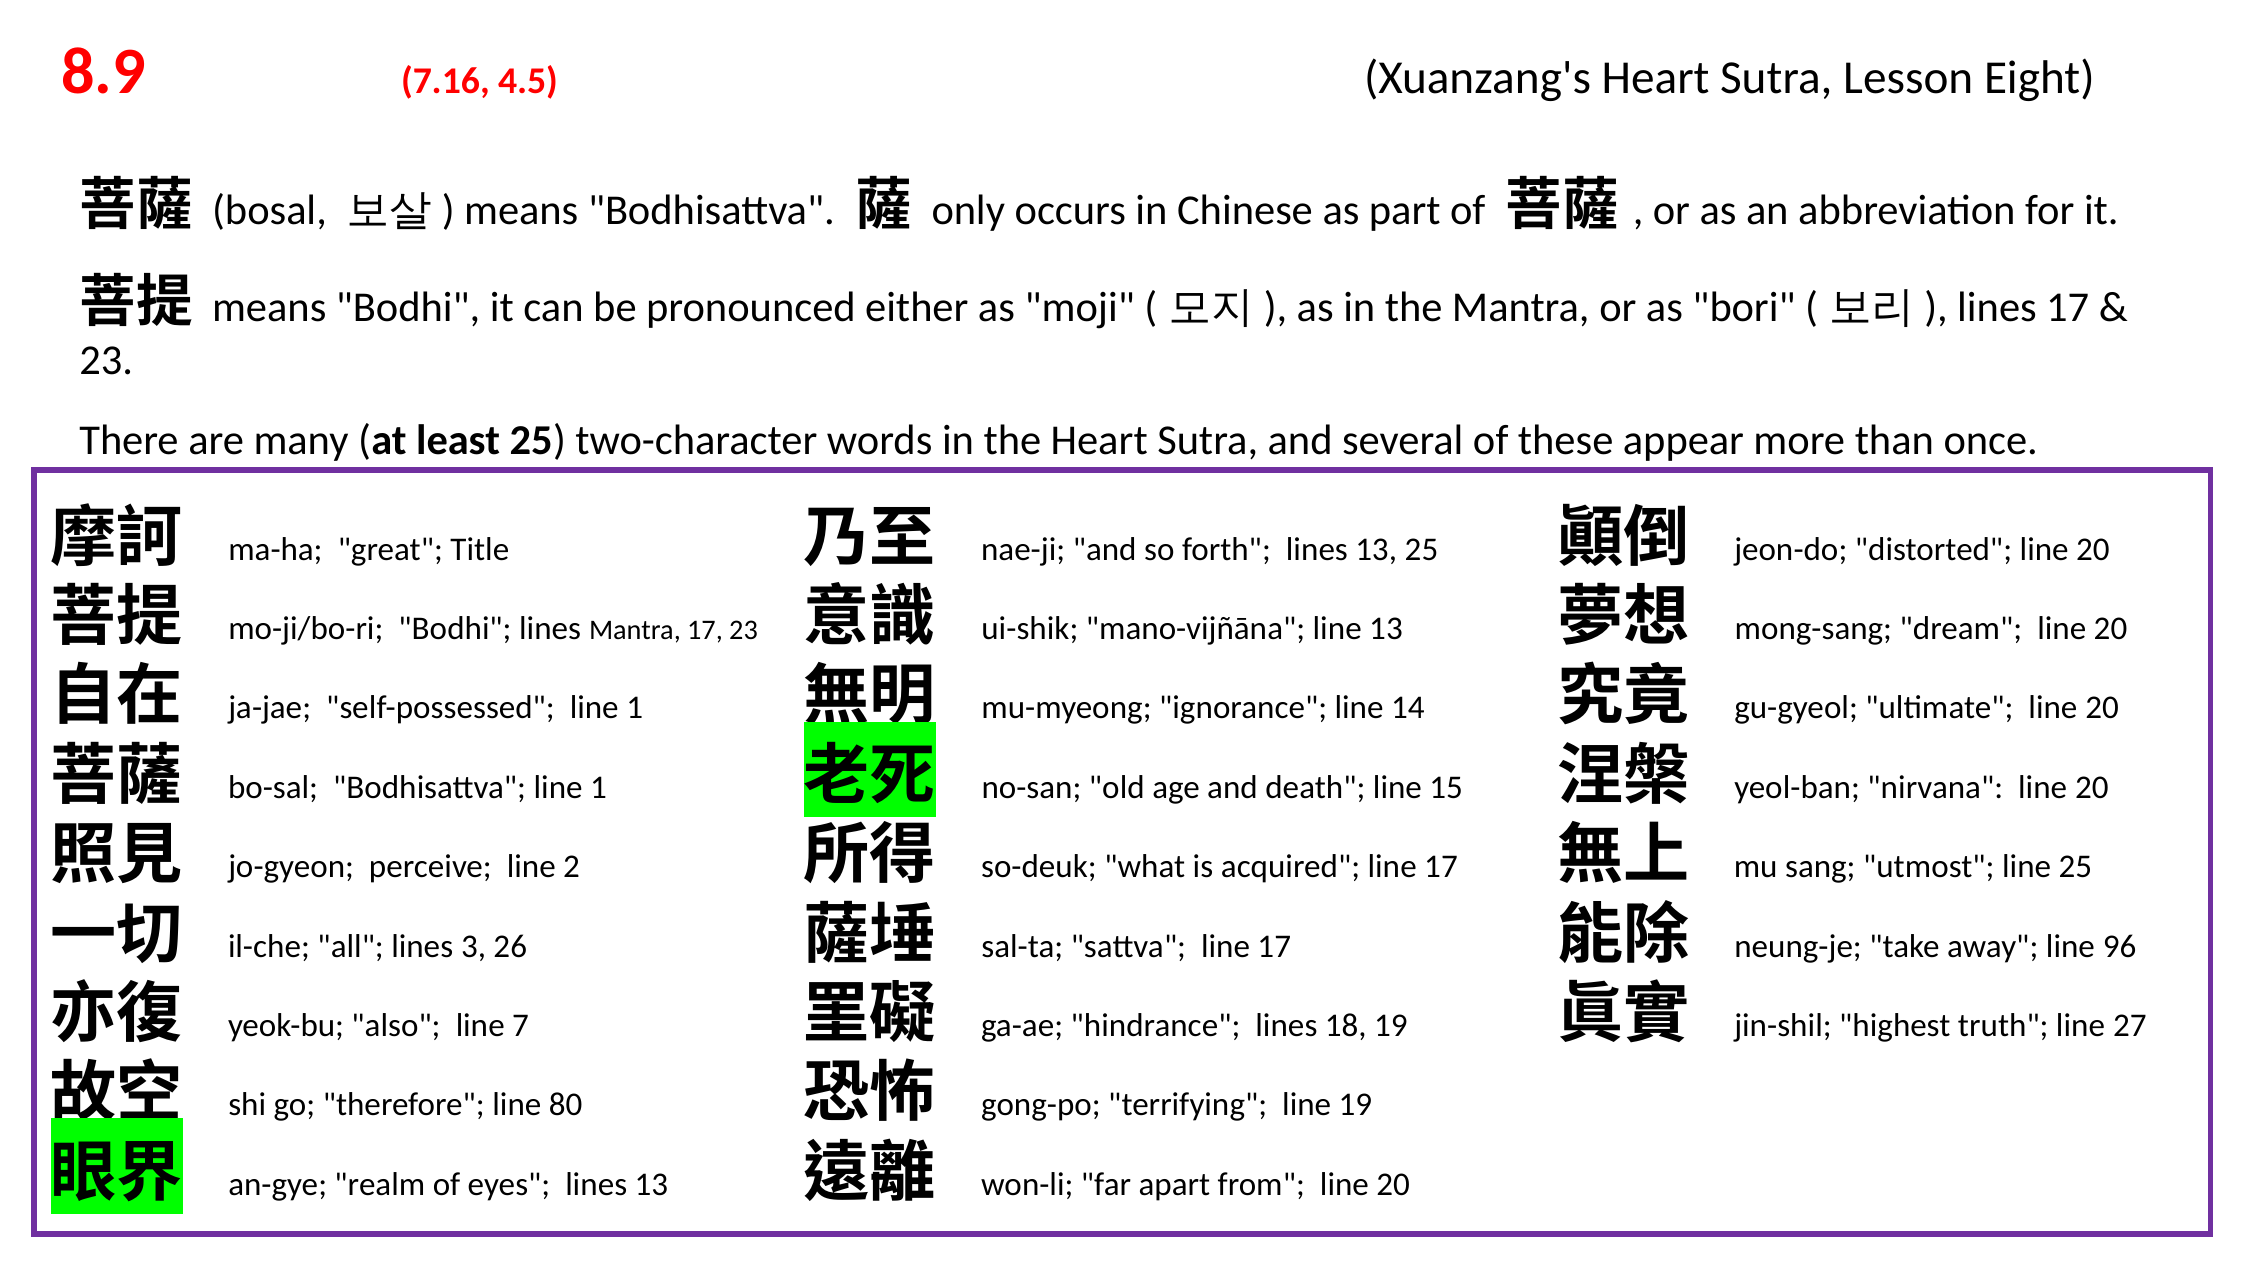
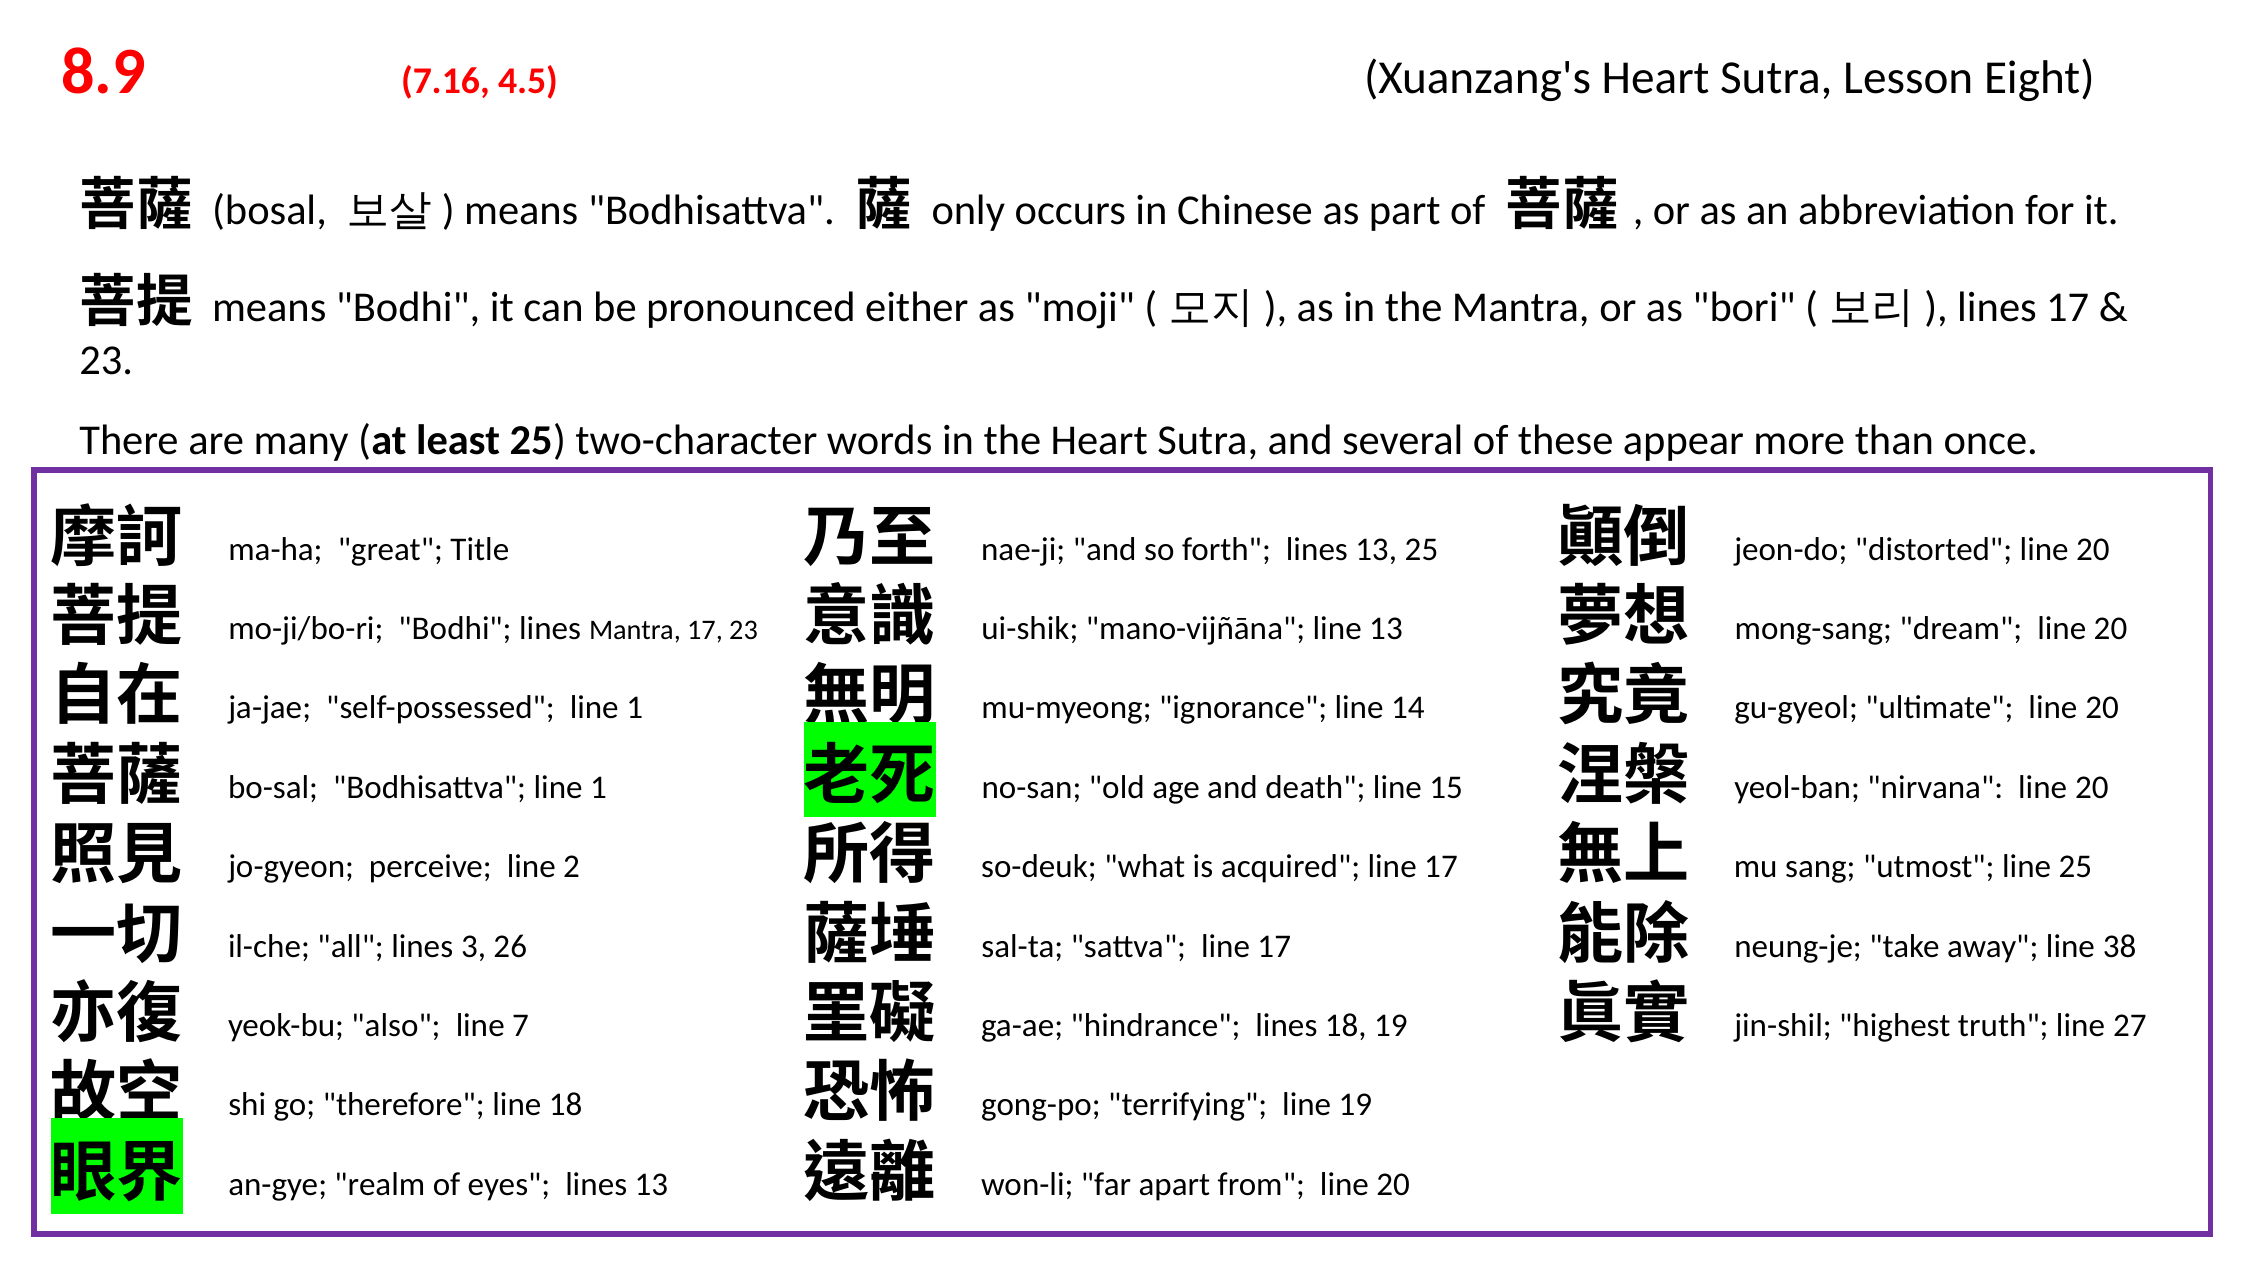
96: 96 -> 38 (2120, 946)
line 80: 80 -> 18 (566, 1105)
